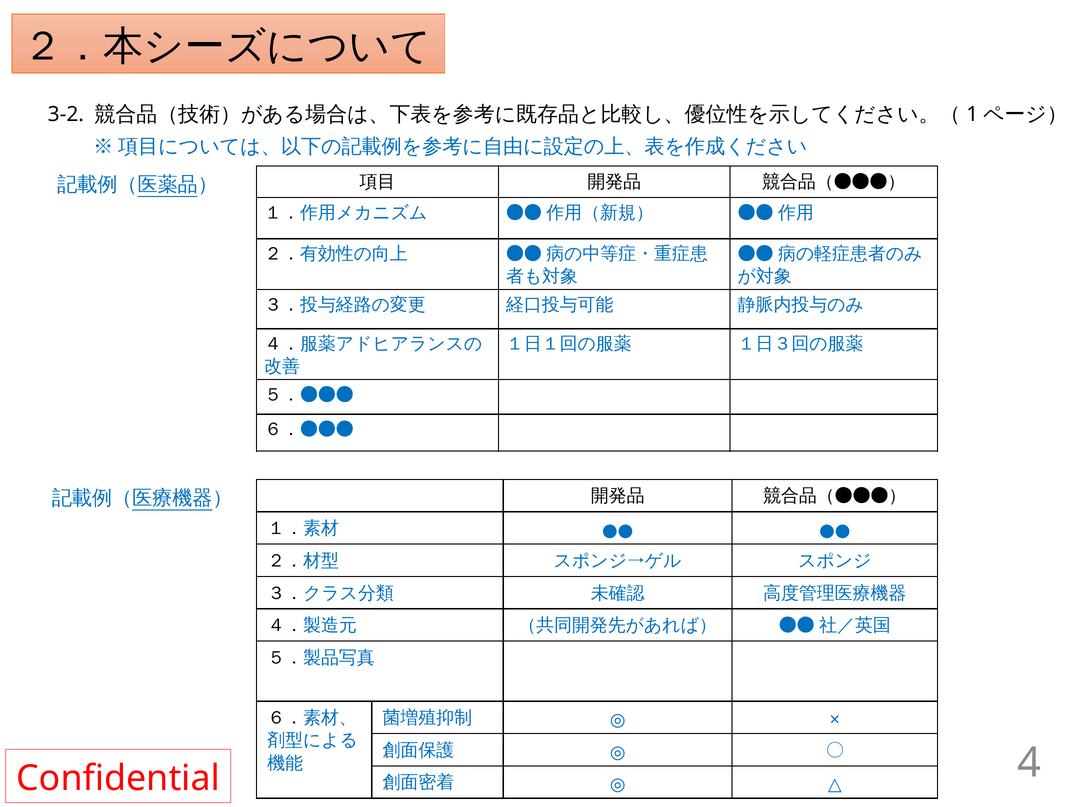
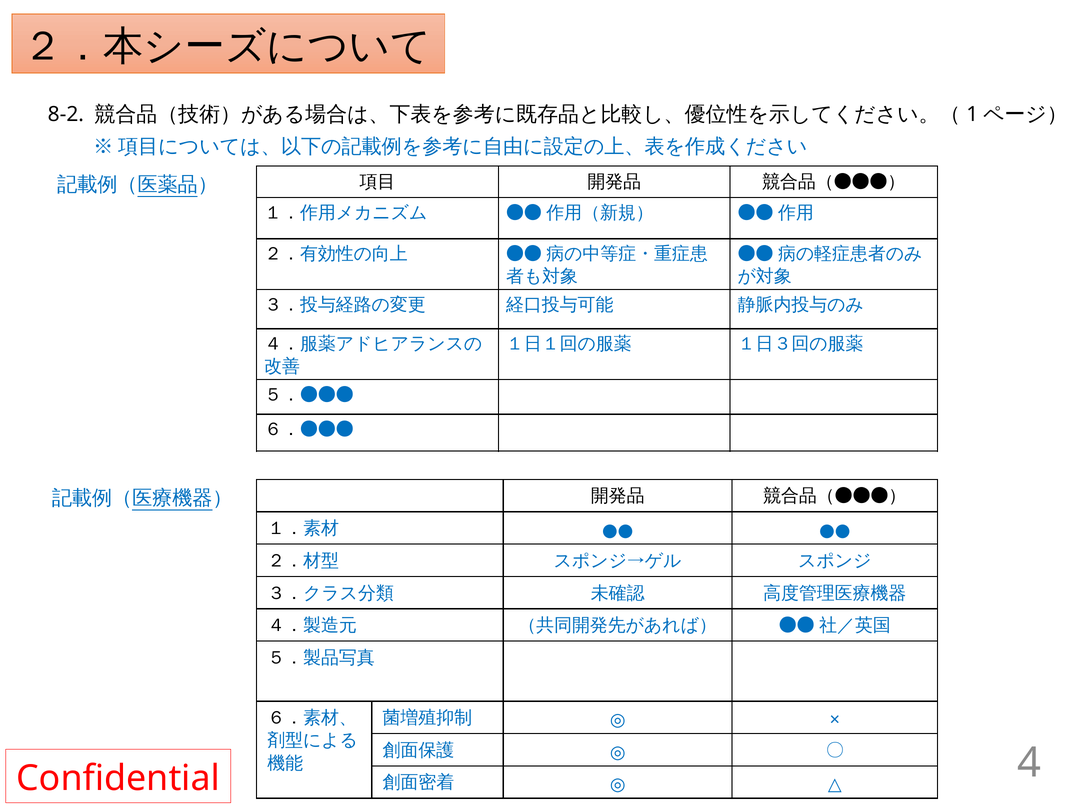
3-2: 3-2 -> 8-2 (66, 114)
